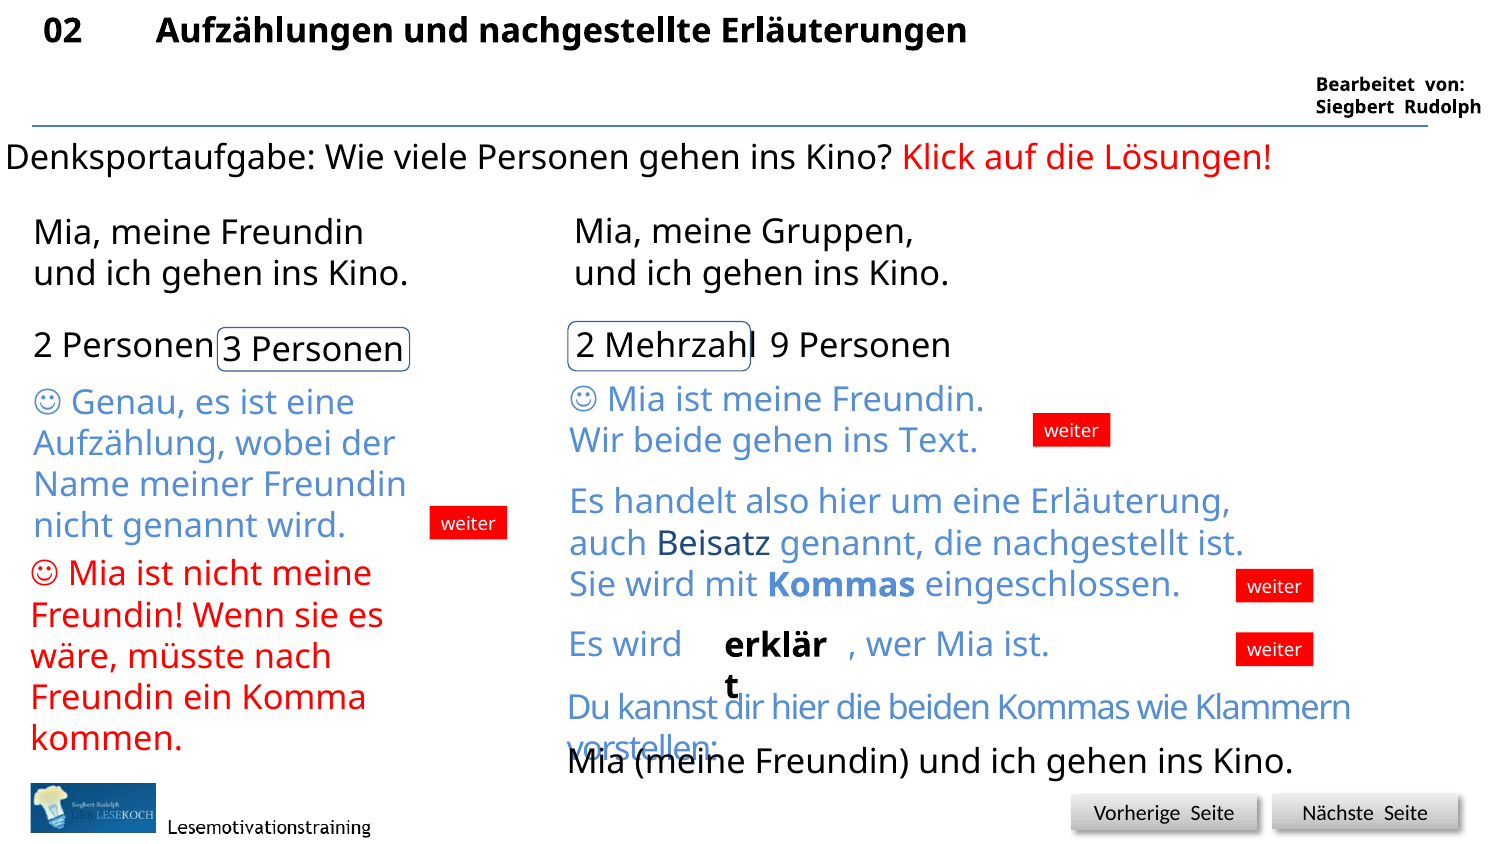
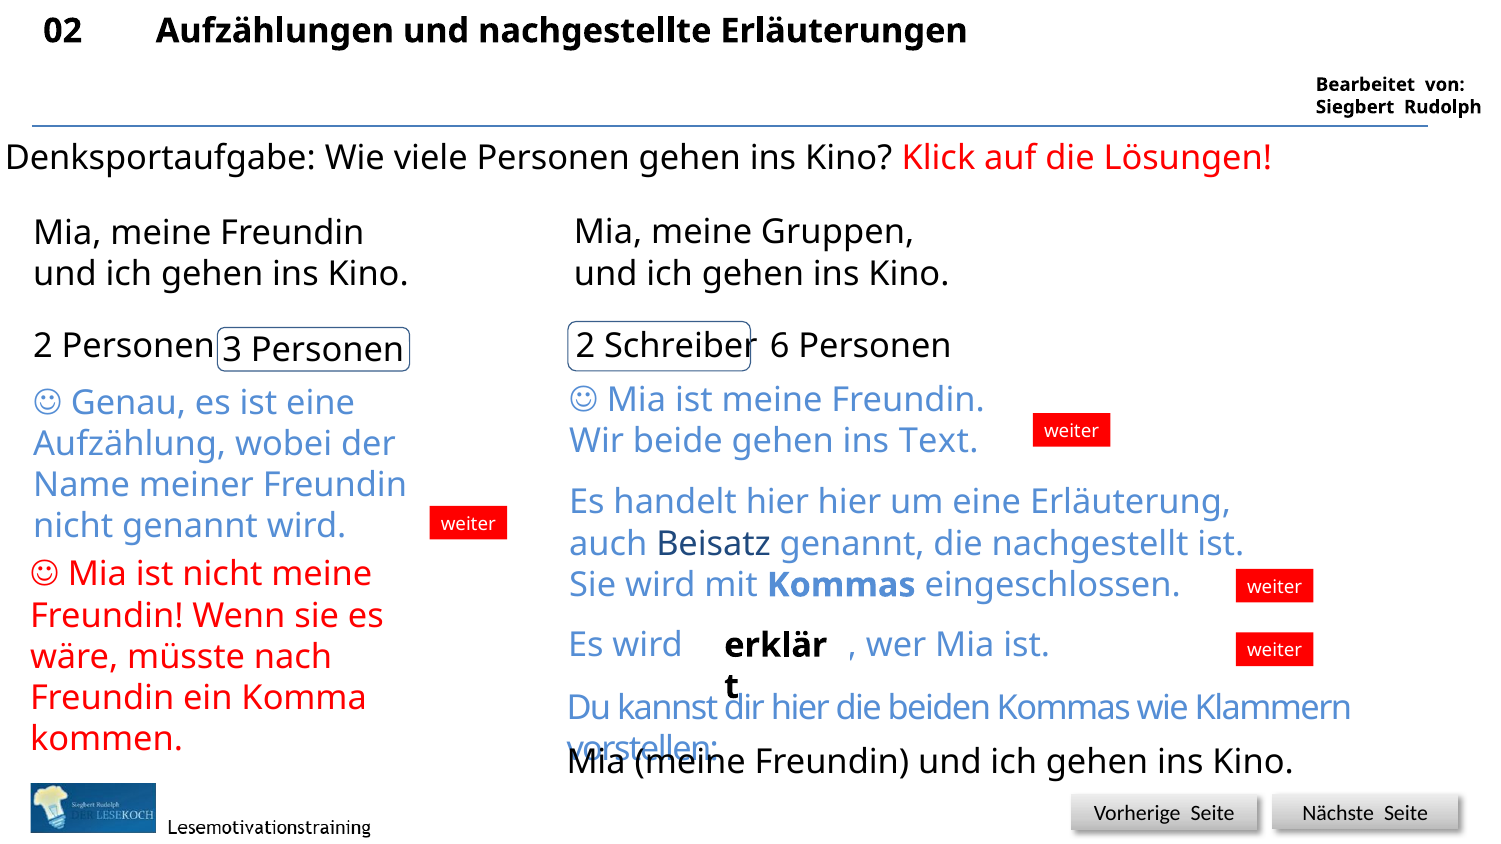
Mehrzahl: Mehrzahl -> Schreiber (681, 347)
9: 9 -> 6 (780, 347)
handelt also: also -> hier (777, 503)
